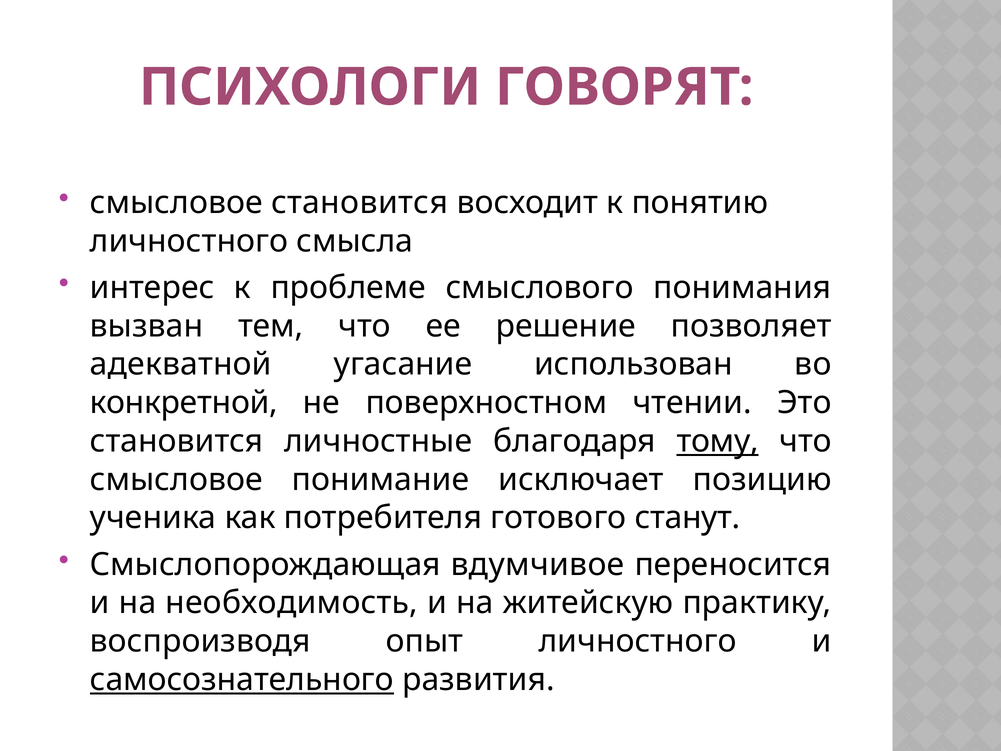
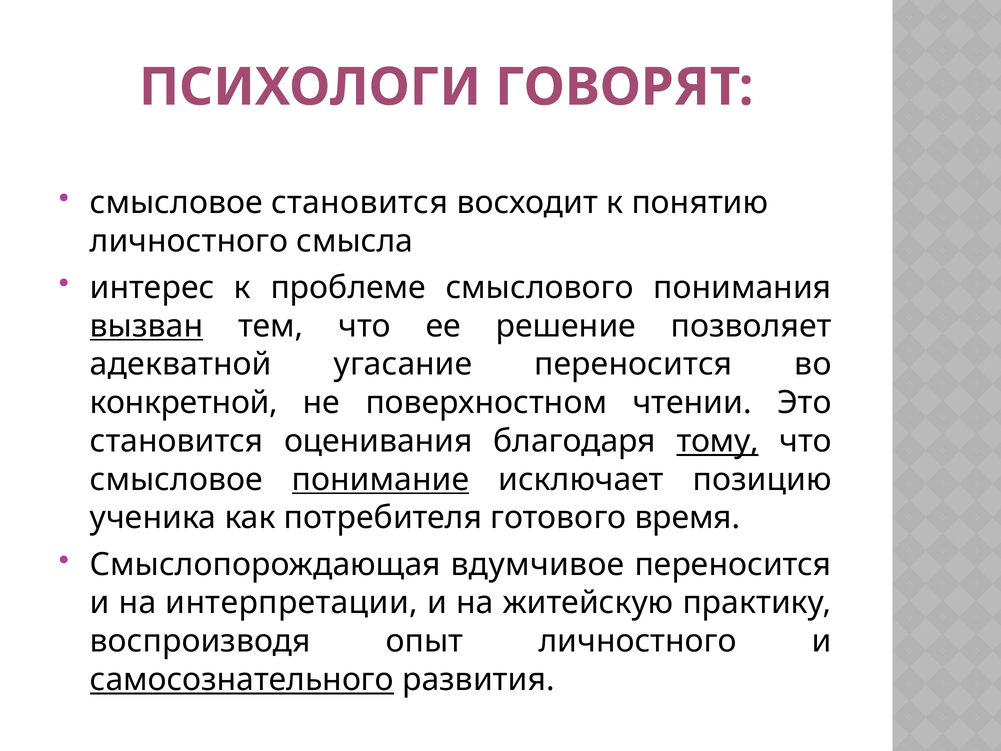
вызван underline: none -> present (147, 326)
угасание использован: использован -> переносится (633, 364)
личностные: личностные -> оценивания (378, 441)
понимание underline: none -> present (381, 479)
станут: станут -> время (687, 518)
необходимость: необходимость -> интерпретации (292, 603)
